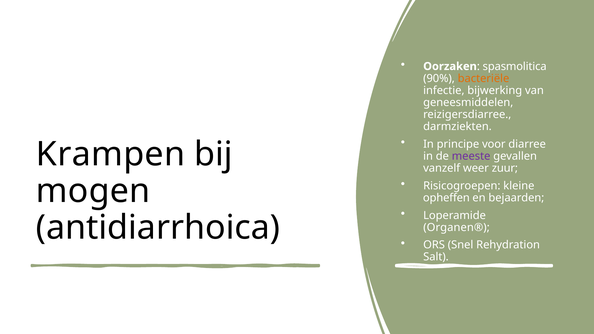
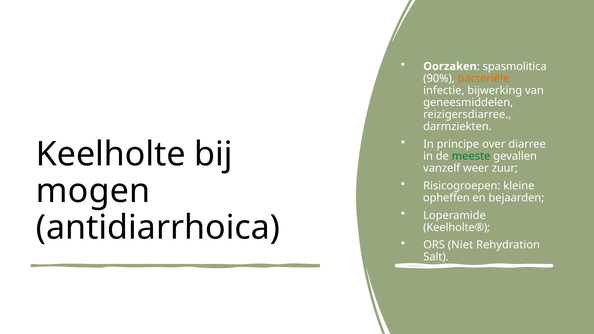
voor: voor -> over (494, 144)
Krampen: Krampen -> Keelholte (111, 154)
meeste colour: purple -> green (471, 156)
Organen®: Organen® -> Keelholte® (457, 227)
Snel: Snel -> Niet (460, 245)
